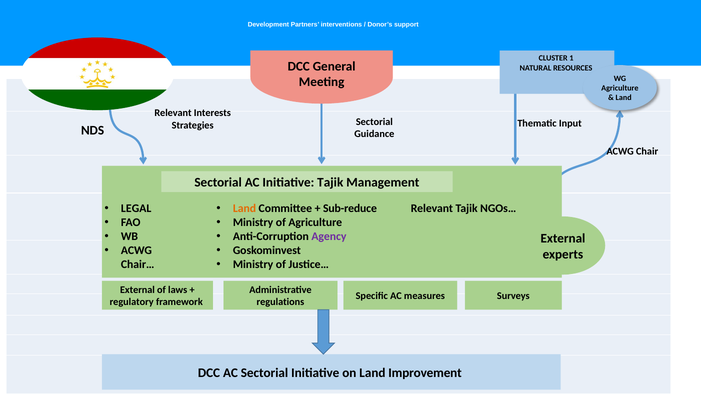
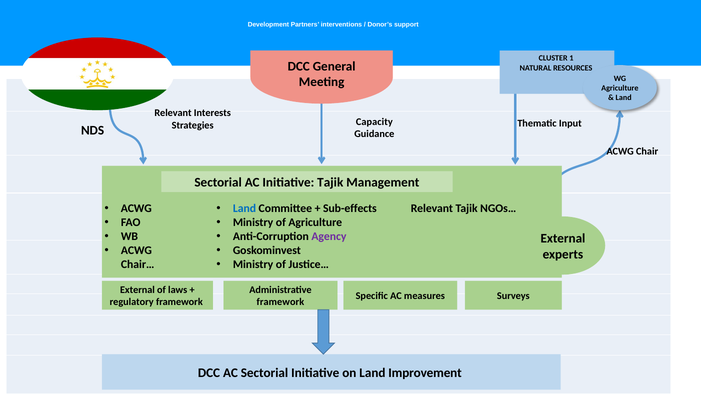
Sectorial: Sectorial -> Capacity (374, 122)
LEGAL: LEGAL -> ACWG (136, 209)
Land colour: orange -> blue (244, 209)
Sub-reduce: Sub-reduce -> Sub-effects (350, 209)
regulations: regulations -> framework (280, 302)
